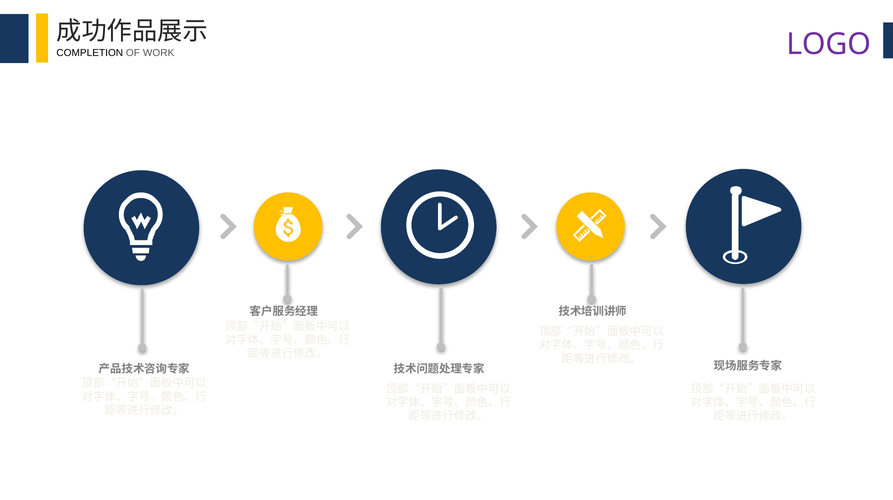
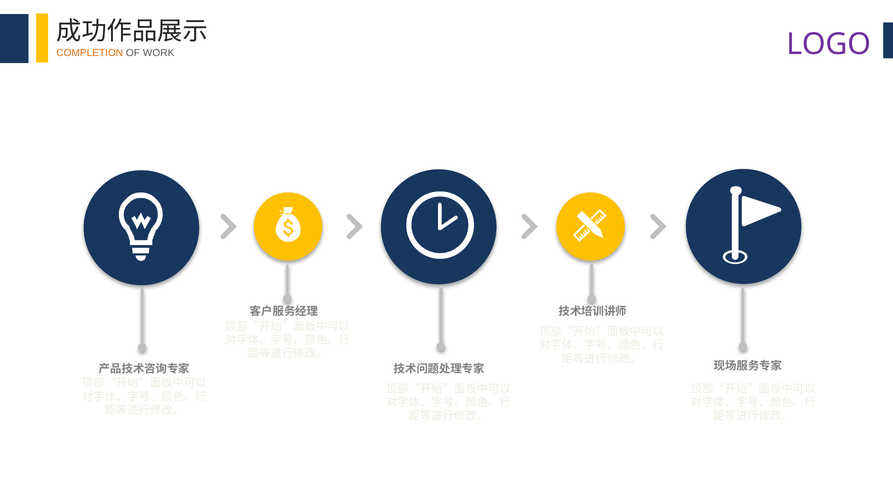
COMPLETION colour: black -> orange (90, 53)
